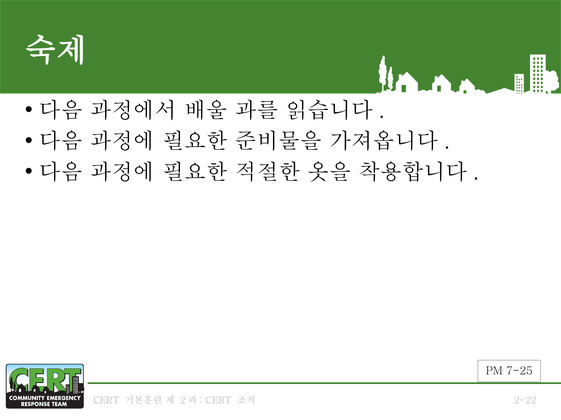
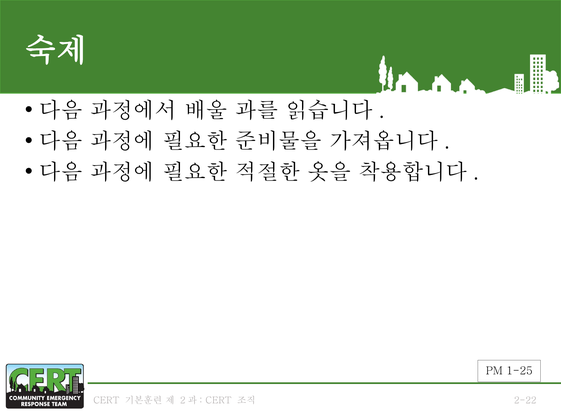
7-25: 7-25 -> 1-25 (519, 372)
